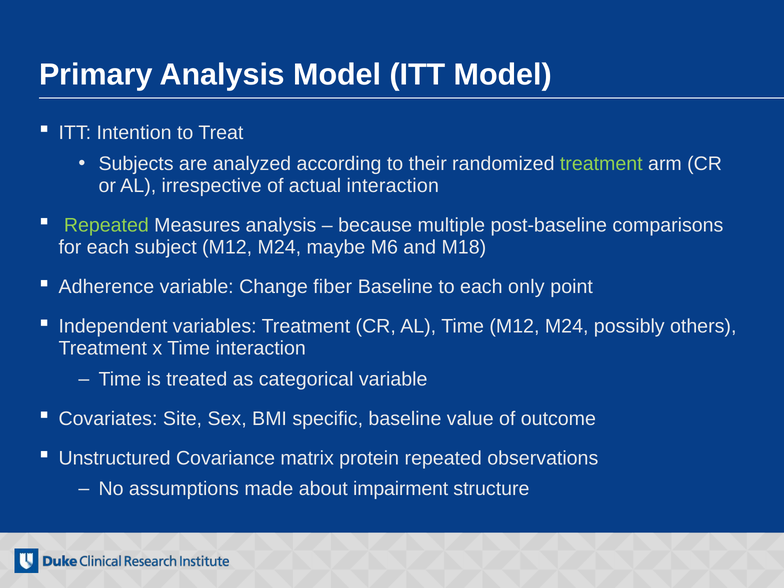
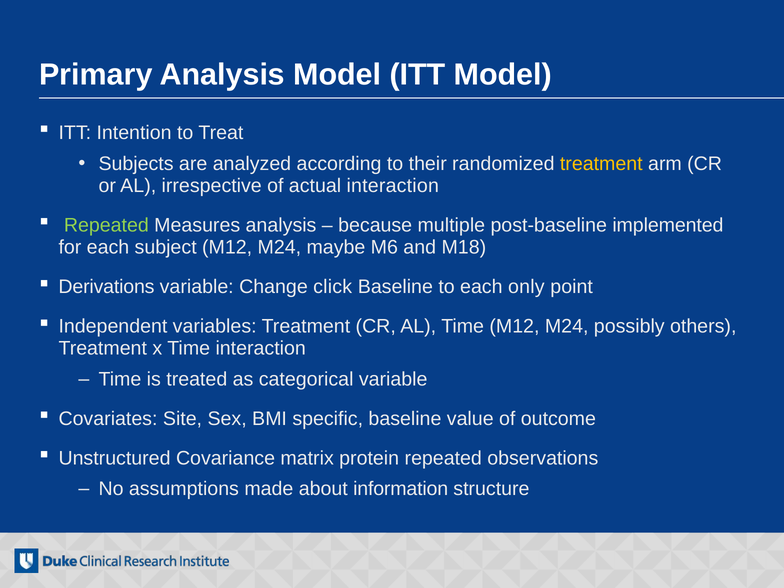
treatment colour: light green -> yellow (601, 164)
comparisons: comparisons -> implemented (668, 225)
Adherence: Adherence -> Derivations (107, 287)
fiber: fiber -> click (333, 287)
impairment: impairment -> information (401, 489)
